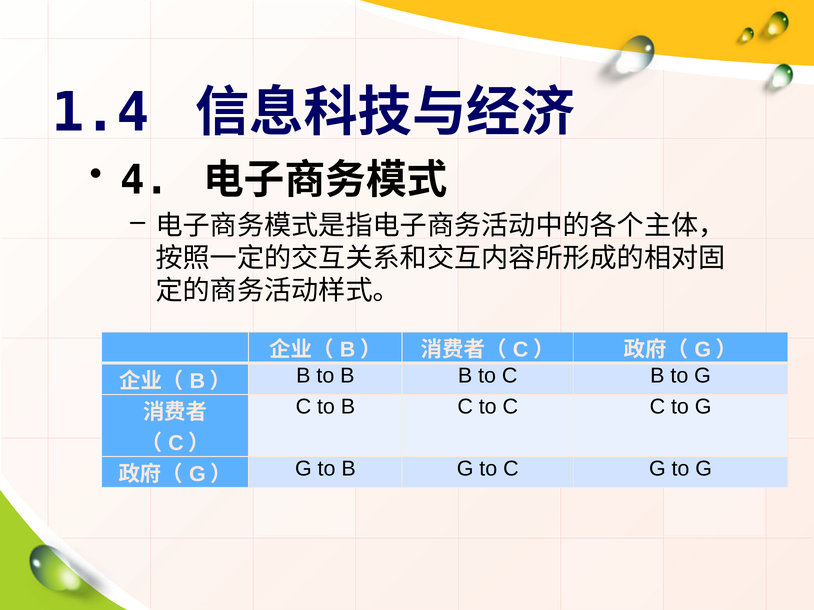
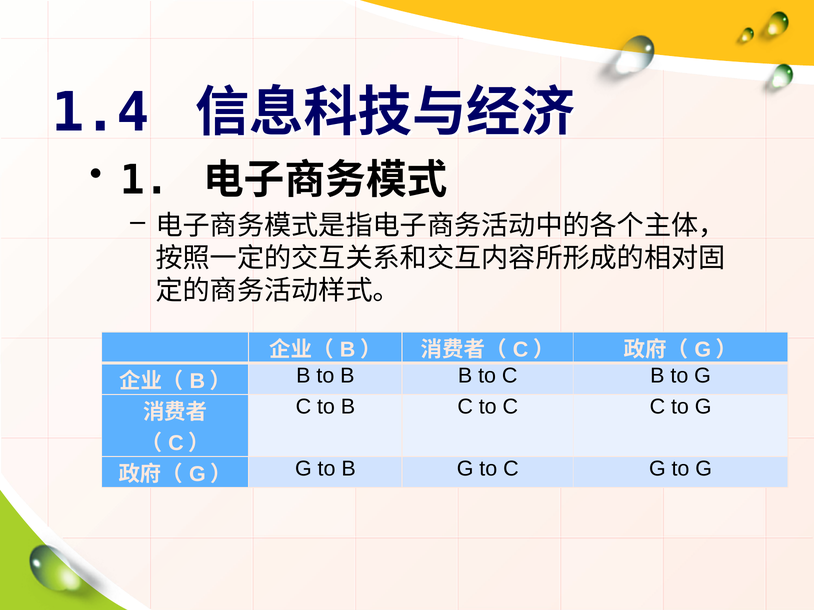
4: 4 -> 1 (145, 181)
